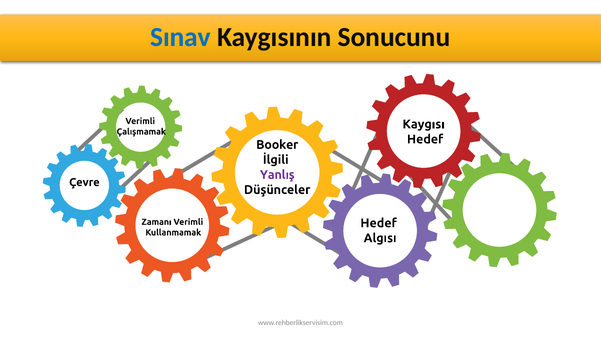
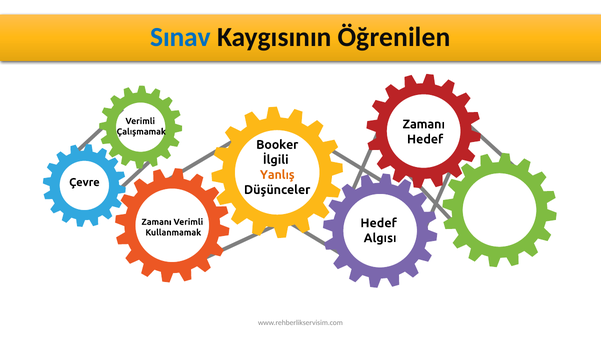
Sonucunu: Sonucunu -> Öğrenilen (394, 37)
Kaygısı: Kaygısı -> Zamanı (424, 124)
Yanlış colour: purple -> orange (277, 175)
